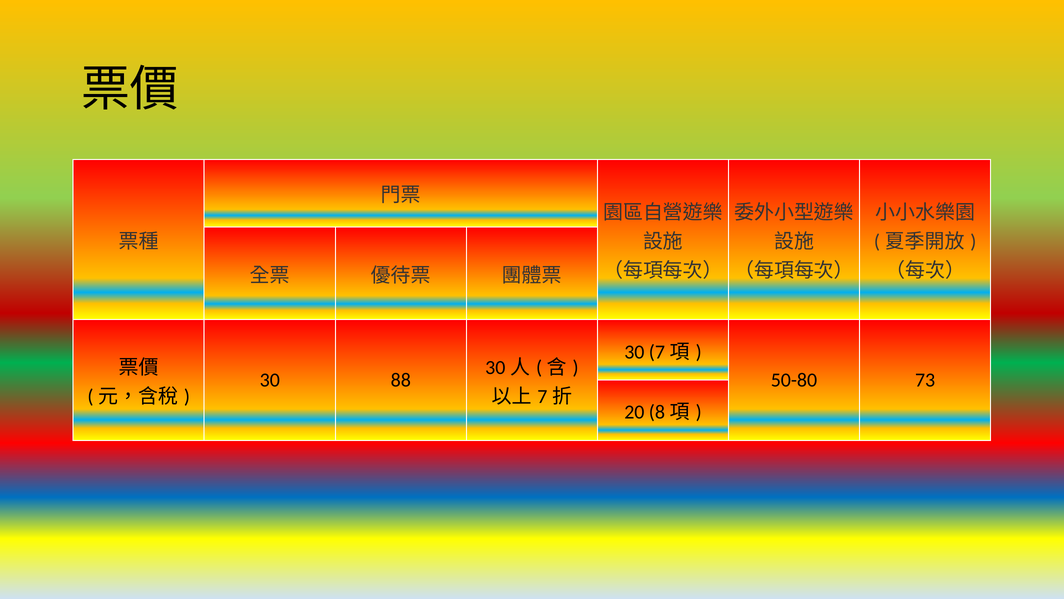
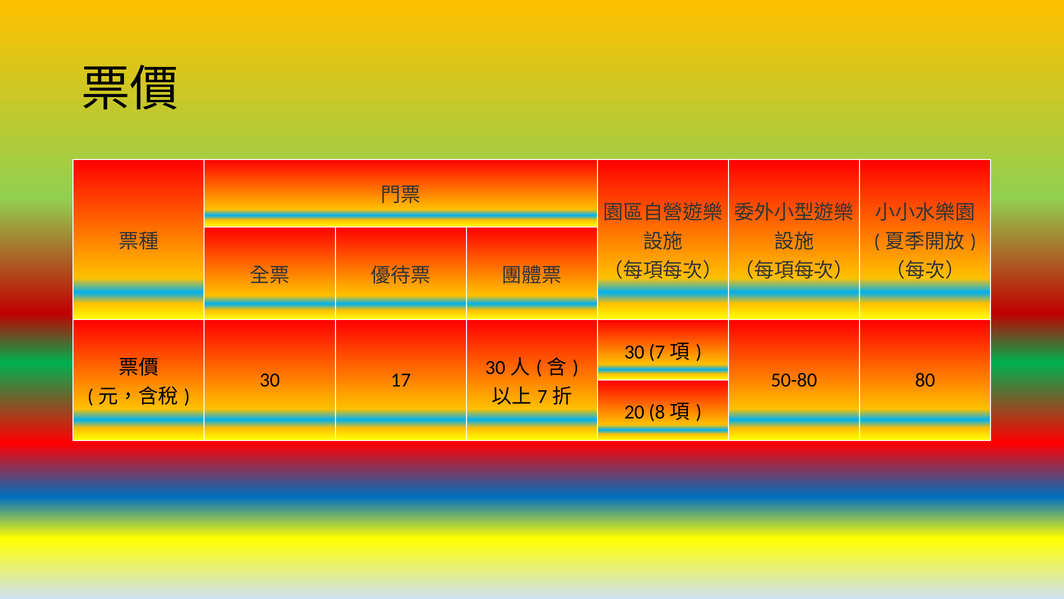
88: 88 -> 17 (401, 380)
73: 73 -> 80 (925, 380)
